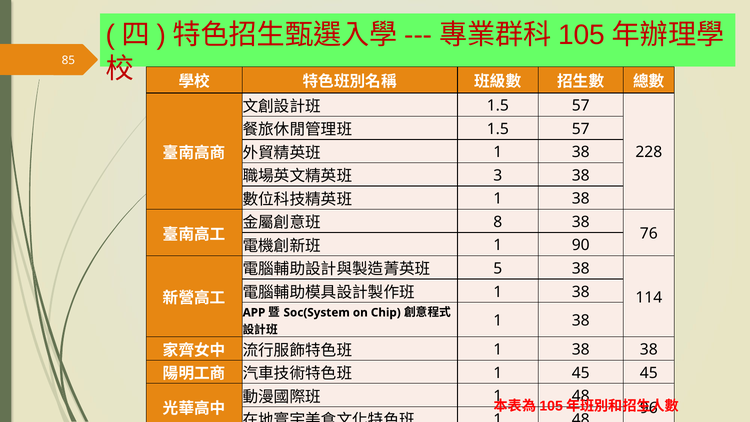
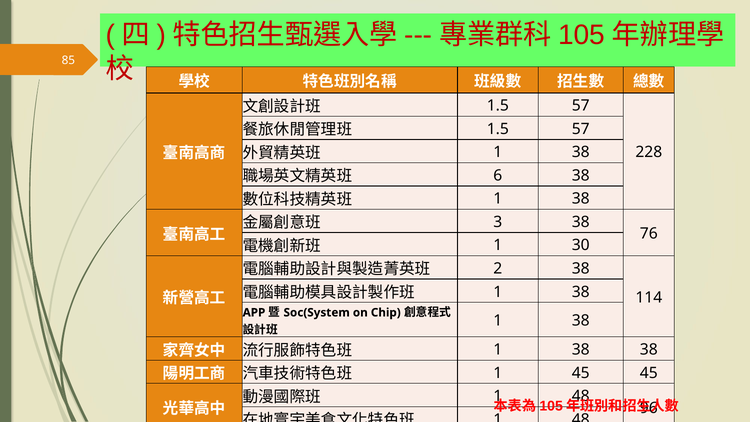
3: 3 -> 6 (498, 176)
8: 8 -> 3 (498, 222)
90: 90 -> 30 (581, 245)
5: 5 -> 2 (498, 269)
